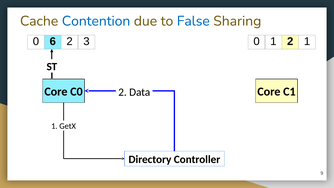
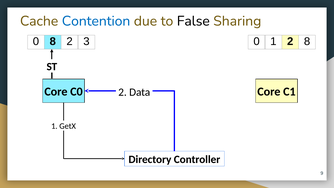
False colour: blue -> black (193, 21)
0 6: 6 -> 8 (53, 42)
2 1: 1 -> 8 (307, 42)
